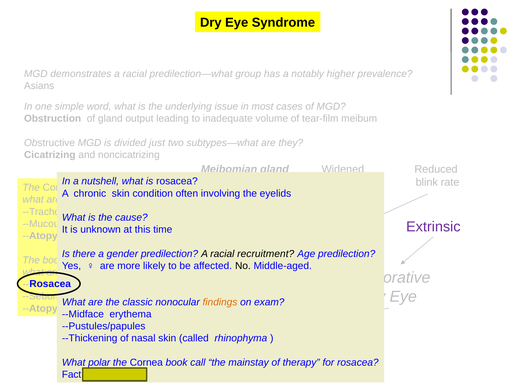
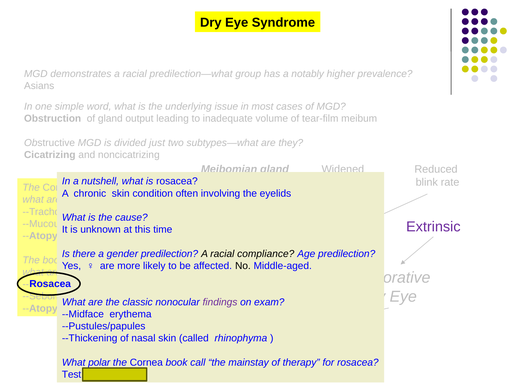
recruitment: recruitment -> compliance (266, 254)
findings colour: orange -> purple (220, 302)
Fact: Fact -> Test (72, 375)
